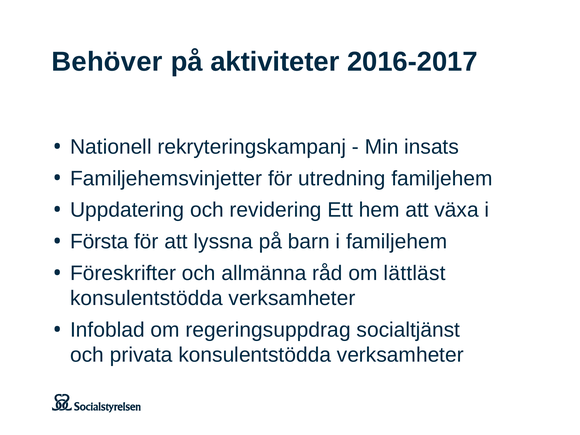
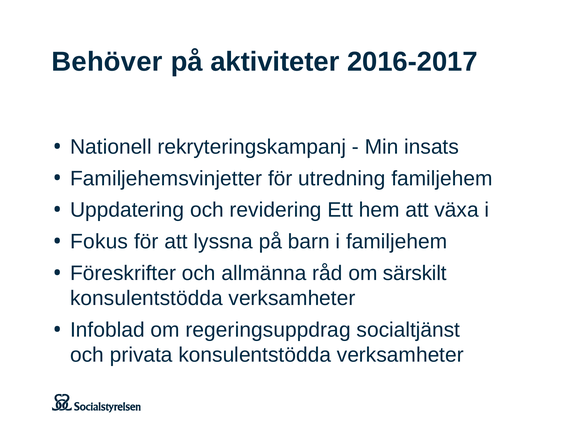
Första: Första -> Fokus (99, 242)
lättläst: lättläst -> särskilt (415, 273)
